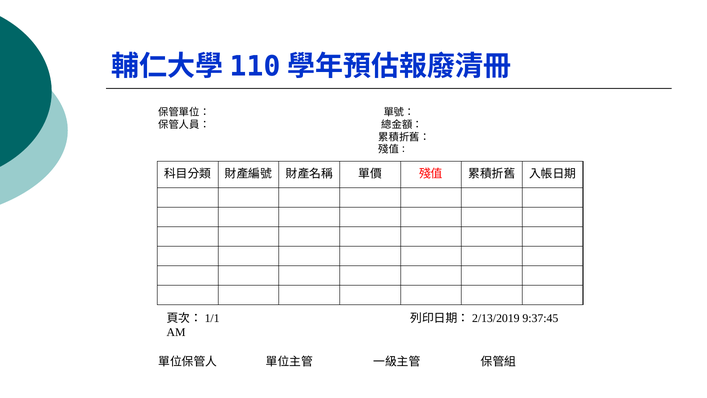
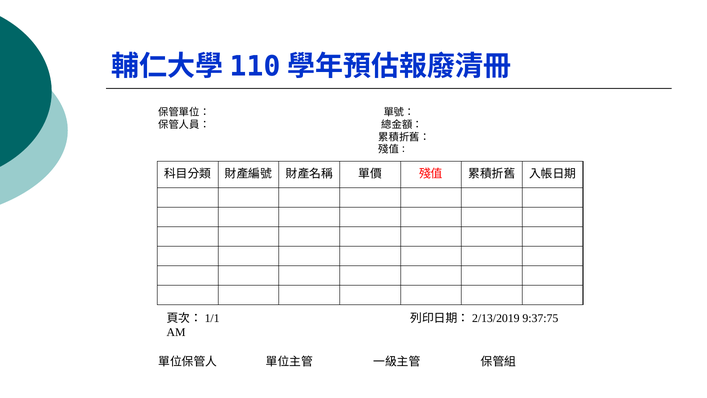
9:37:45: 9:37:45 -> 9:37:75 (540, 318)
